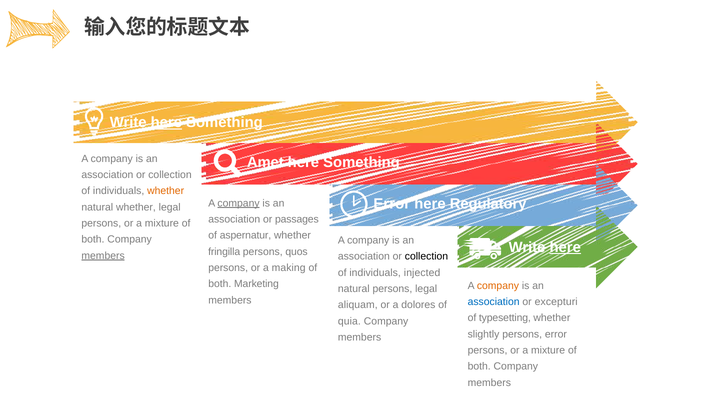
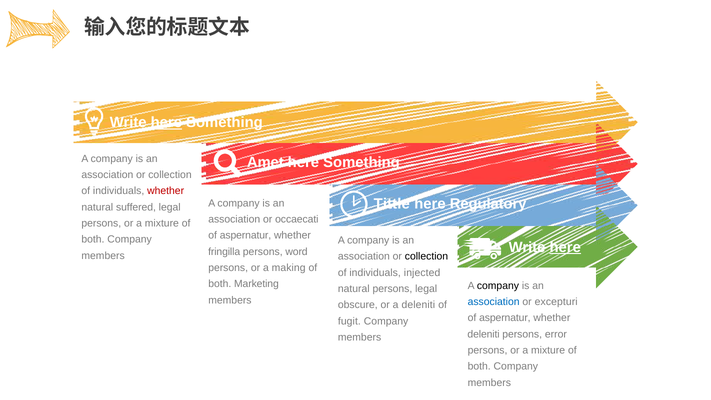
whether colour: orange -> red (166, 191)
Error: Error -> Tittle (392, 204)
company underline: present -> none (239, 203)
natural whether: whether -> suffered (136, 207)
passages: passages -> occaecati (297, 219)
quos: quos -> word (297, 252)
members underline: present -> none (103, 256)
company colour: orange -> black (498, 286)
aliquam: aliquam -> obscure (358, 305)
a dolores: dolores -> deleniti (418, 305)
typesetting: typesetting -> aspernatur (505, 318)
quia: quia -> fugit (349, 321)
slightly: slightly -> deleniti (484, 334)
